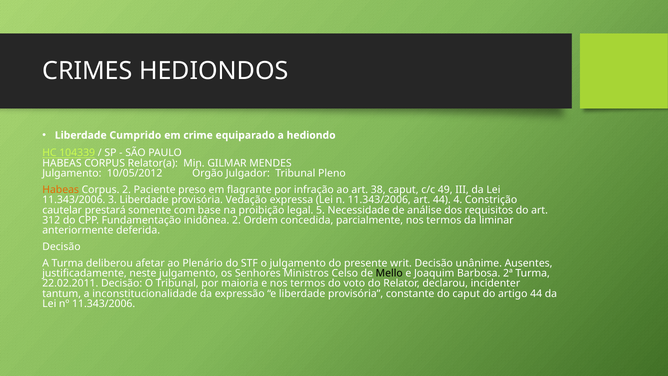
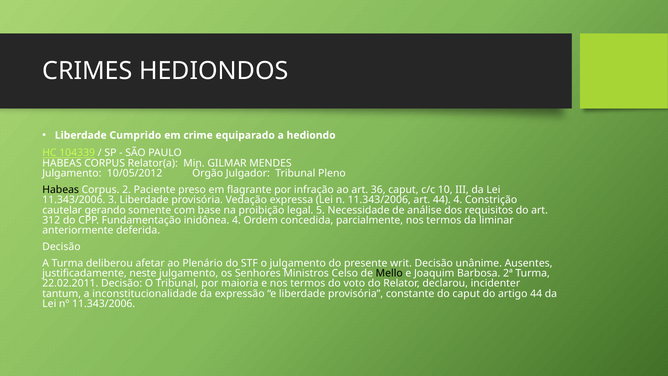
Habeas colour: orange -> black (61, 190)
38: 38 -> 36 (378, 190)
49: 49 -> 10 (445, 190)
prestará: prestará -> gerando (105, 210)
inidônea 2: 2 -> 4 (236, 220)
